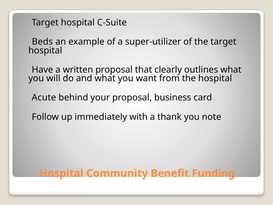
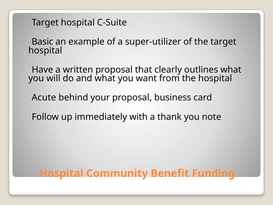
Beds: Beds -> Basic (42, 42)
